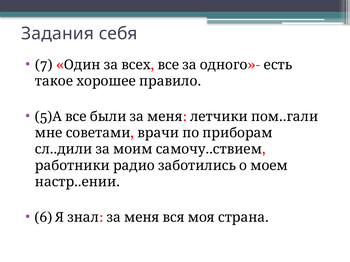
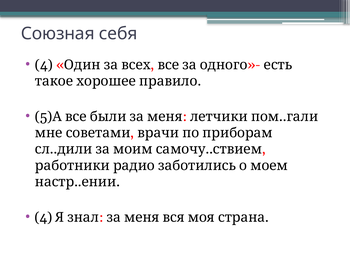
Задания: Задания -> Союзная (58, 34)
7: 7 -> 4 (44, 65)
6: 6 -> 4 (44, 218)
